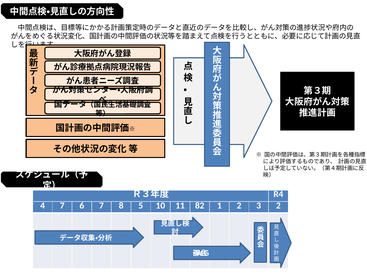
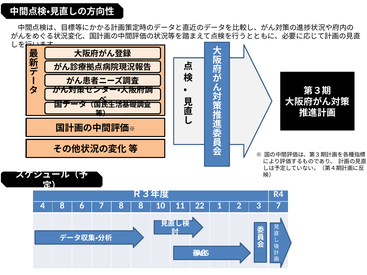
4 7: 7 -> 8 (62, 206)
8 5: 5 -> 8 (141, 206)
82: 82 -> 22 (200, 206)
3 2: 2 -> 7 (278, 206)
